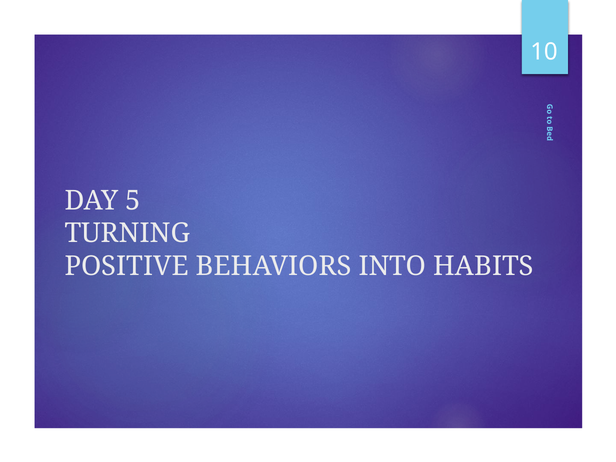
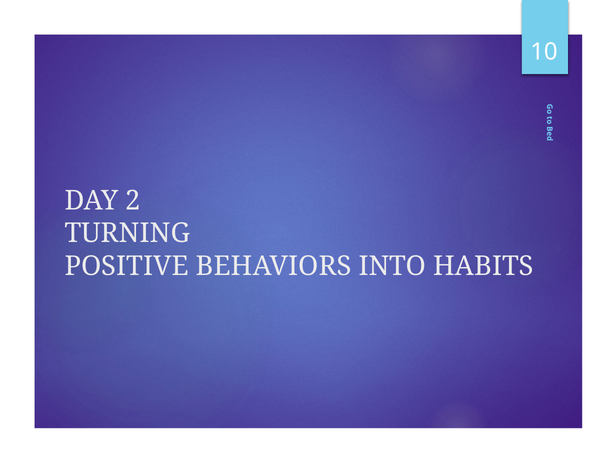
5: 5 -> 2 (133, 201)
